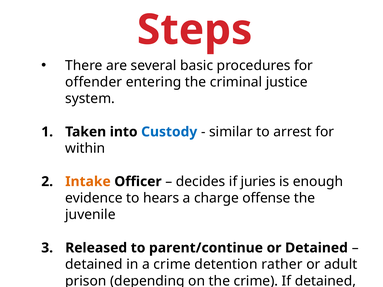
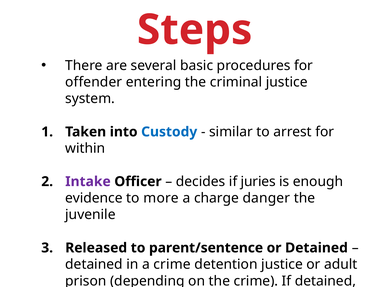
Intake colour: orange -> purple (88, 182)
hears: hears -> more (161, 198)
offense: offense -> danger (266, 198)
parent/continue: parent/continue -> parent/sentence (206, 248)
detention rather: rather -> justice (282, 265)
